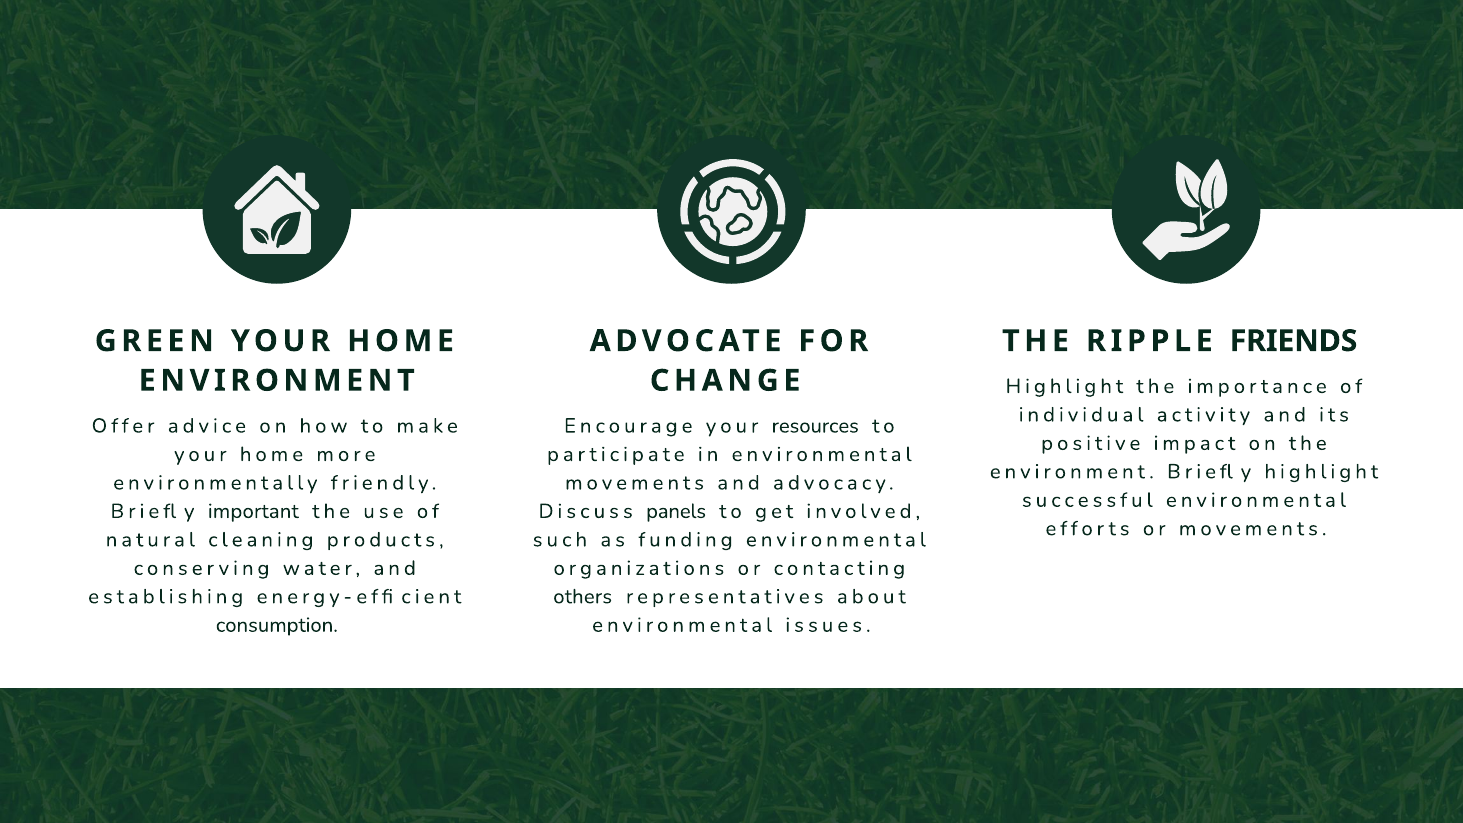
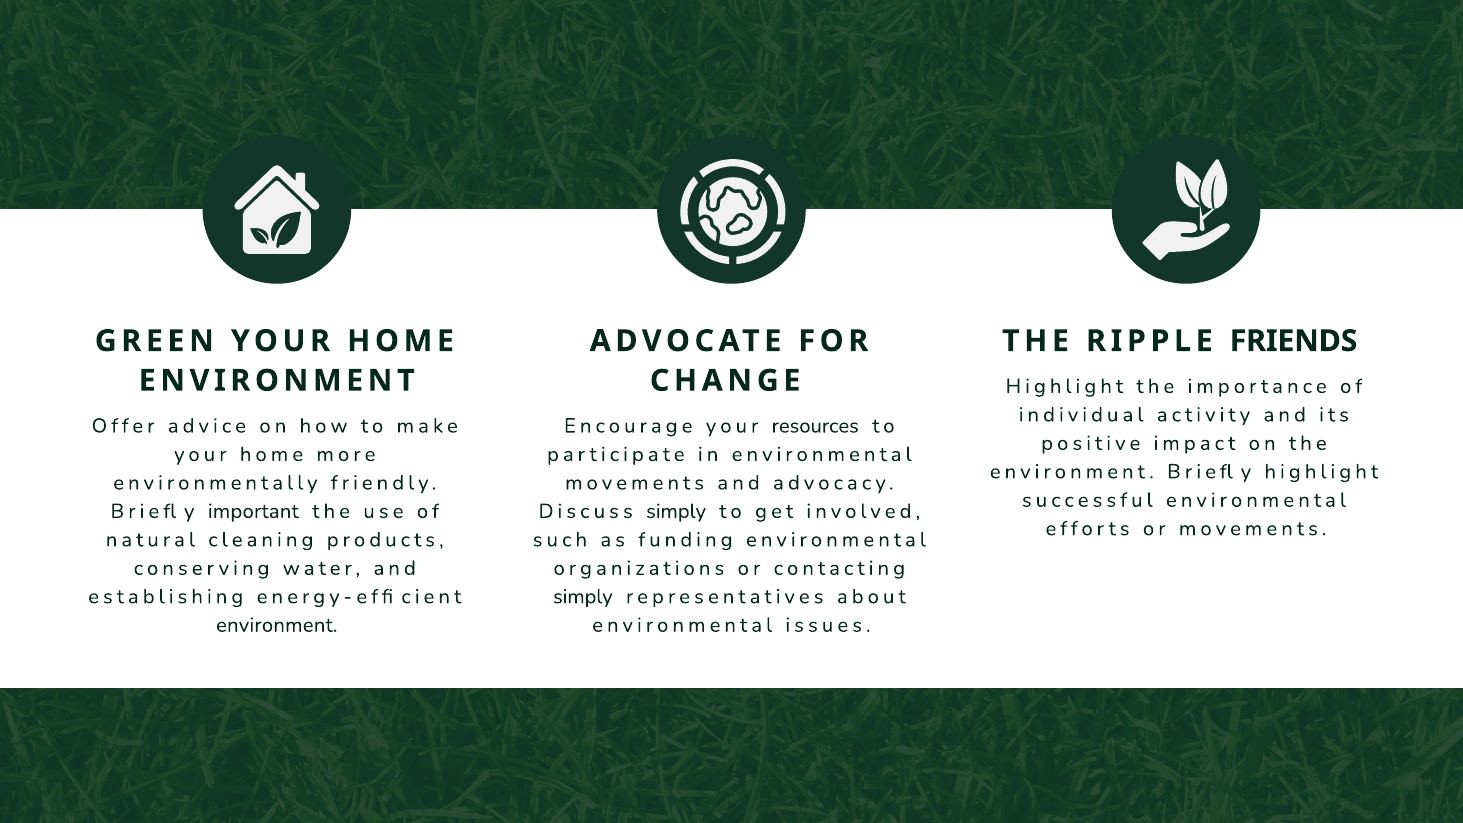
Discuss panels: panels -> simply (676, 511)
others: others -> simply (583, 597)
consumption: consumption -> environment (277, 625)
